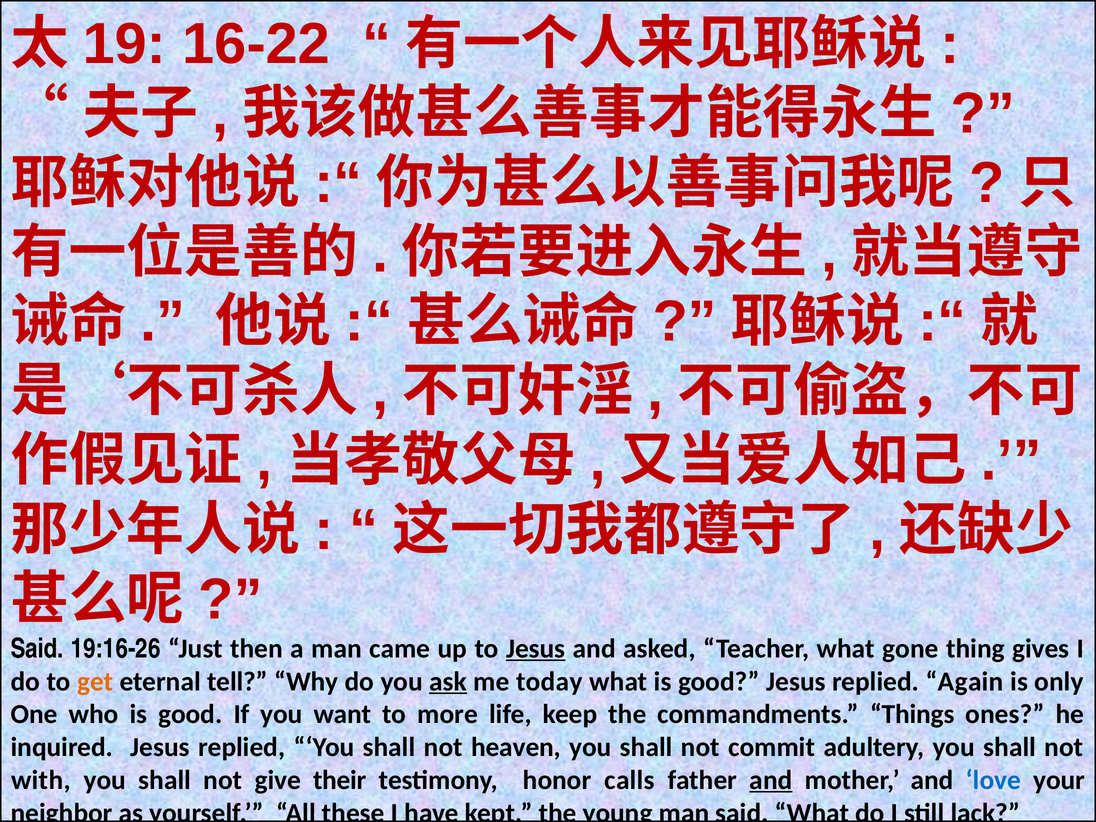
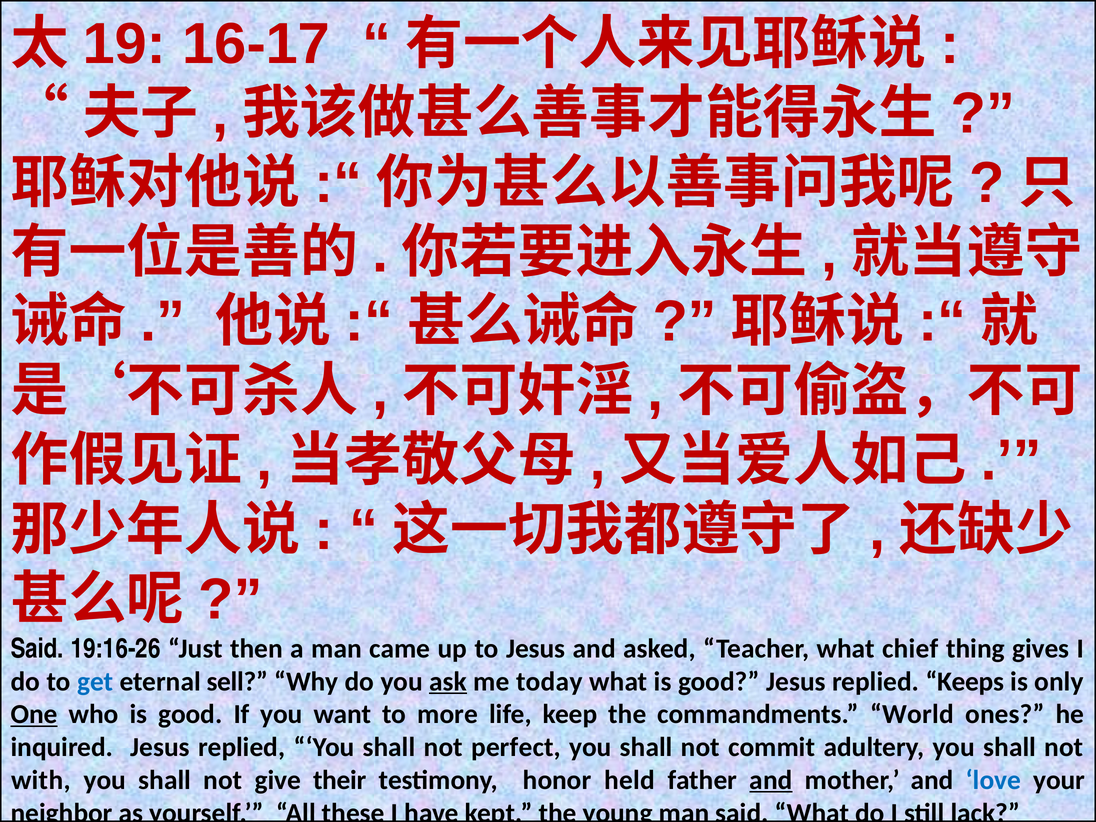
16-22: 16-22 -> 16-17 (256, 44)
Jesus underline: present -> none (536, 649)
gone: gone -> chief (910, 649)
get colour: orange -> blue (95, 681)
tell: tell -> sell (237, 681)
Again: Again -> Keeps (965, 681)
One underline: none -> present (34, 714)
Things: Things -> World (912, 714)
heaven: heaven -> perfect (516, 747)
calls: calls -> held (630, 780)
